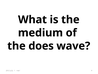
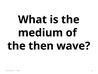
does: does -> then (41, 46)
